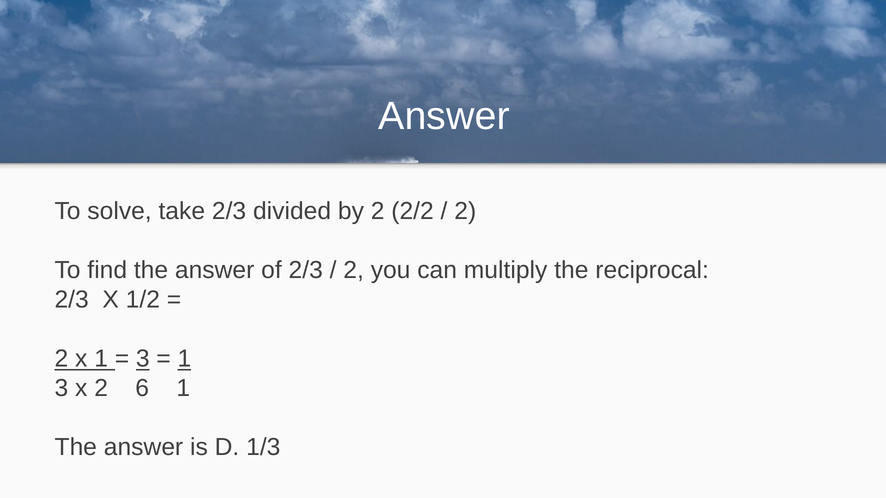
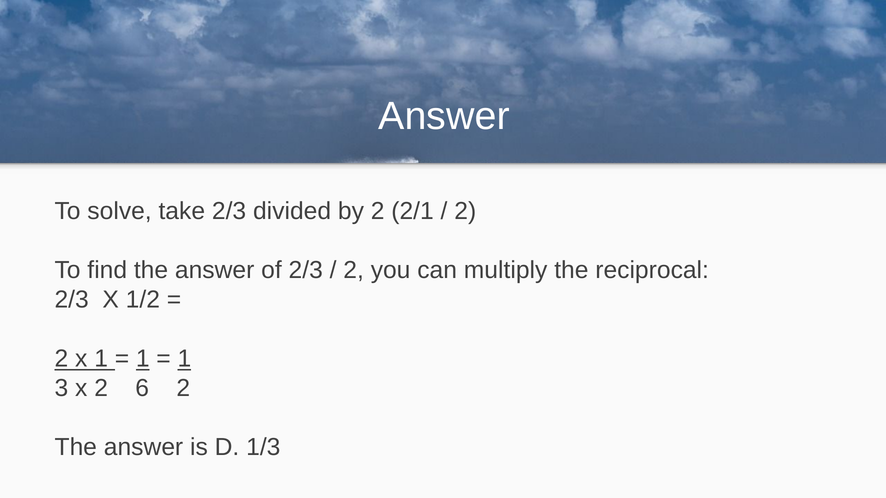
2/2: 2/2 -> 2/1 (413, 211)
3: 3 -> 1 (143, 359)
6 1: 1 -> 2 (183, 389)
